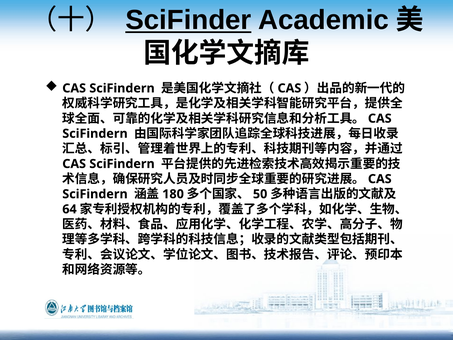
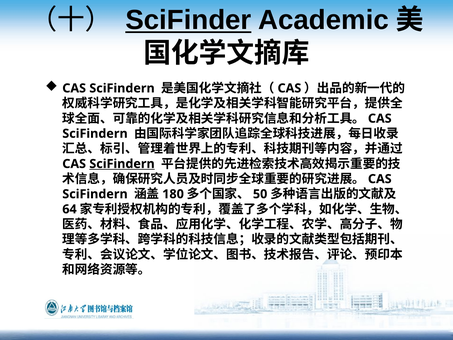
SciFindern underline: none -> present (122, 164)
